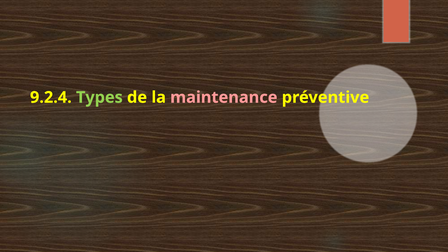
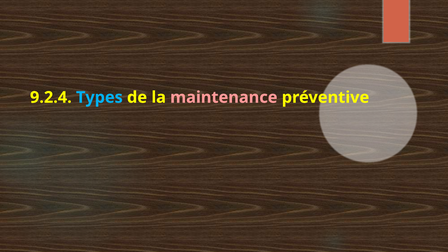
Types colour: light green -> light blue (99, 97)
